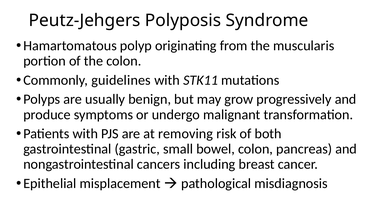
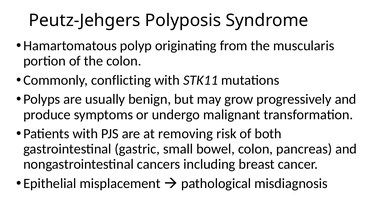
guidelines: guidelines -> conflicting (121, 80)
